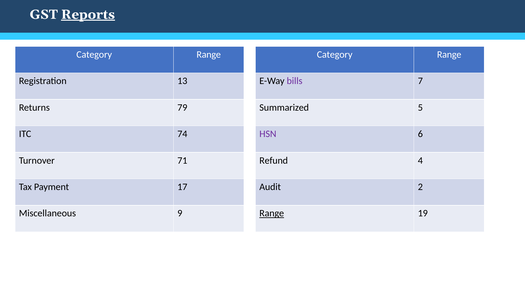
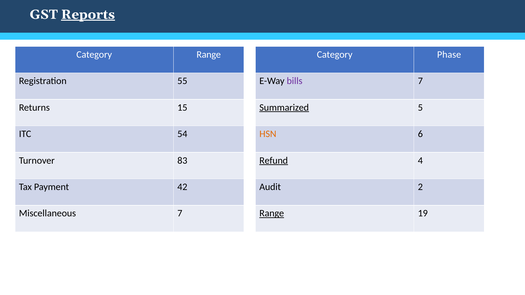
Range: Range -> Phase (449, 55)
13: 13 -> 55 (182, 81)
79: 79 -> 15 (182, 108)
Summarized underline: none -> present (284, 108)
74: 74 -> 54 (182, 134)
HSN colour: purple -> orange (268, 134)
71: 71 -> 83 (182, 161)
Refund underline: none -> present (274, 161)
17: 17 -> 42 (182, 187)
Miscellaneous 9: 9 -> 7 (180, 214)
